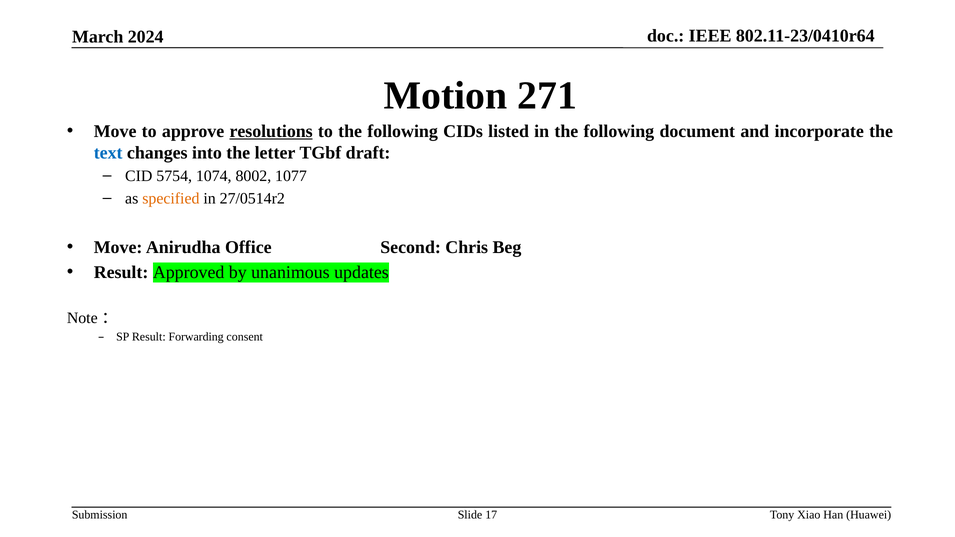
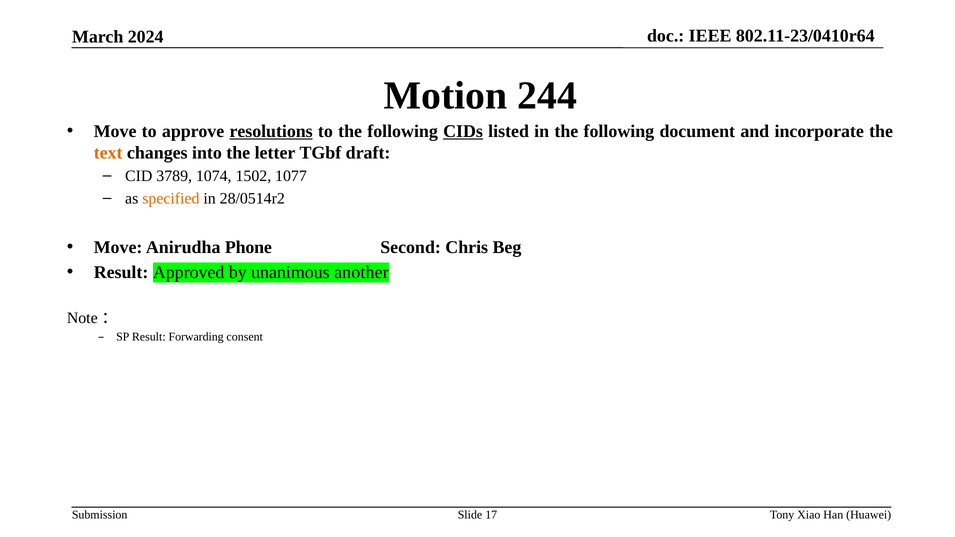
271: 271 -> 244 (547, 96)
CIDs underline: none -> present (463, 131)
text colour: blue -> orange (108, 153)
5754: 5754 -> 3789 (174, 176)
8002: 8002 -> 1502 (253, 176)
27/0514r2: 27/0514r2 -> 28/0514r2 (252, 198)
Office: Office -> Phone (248, 248)
updates: updates -> another (361, 273)
